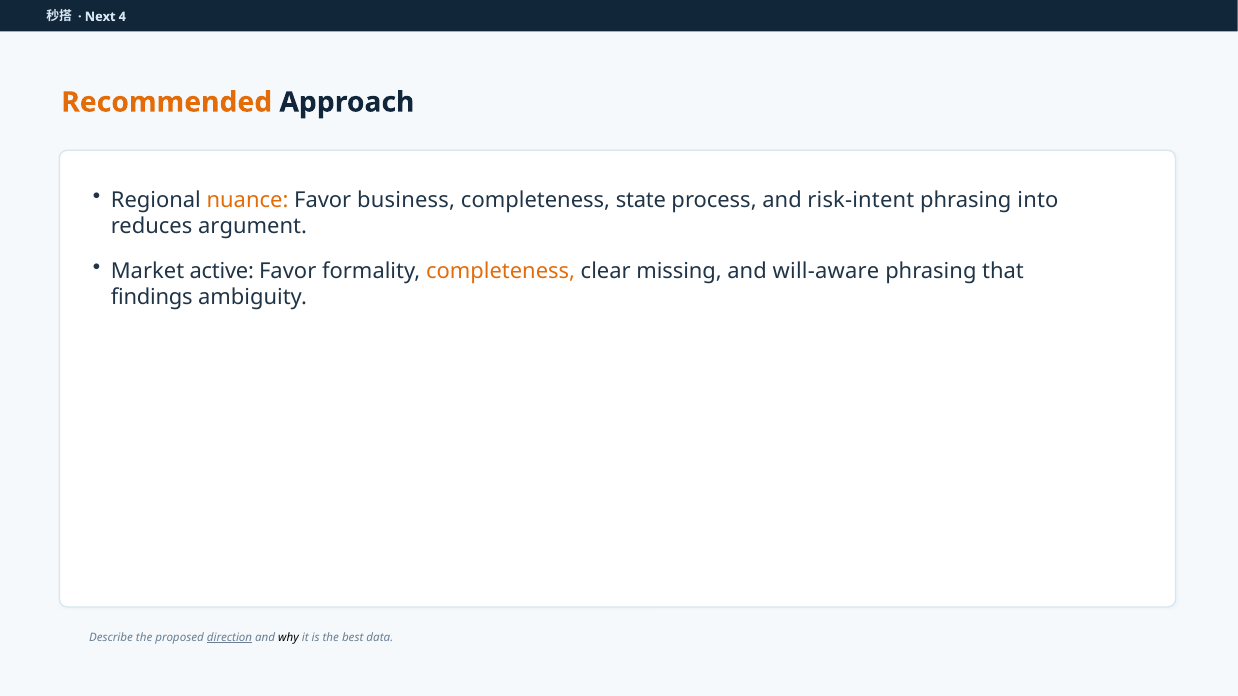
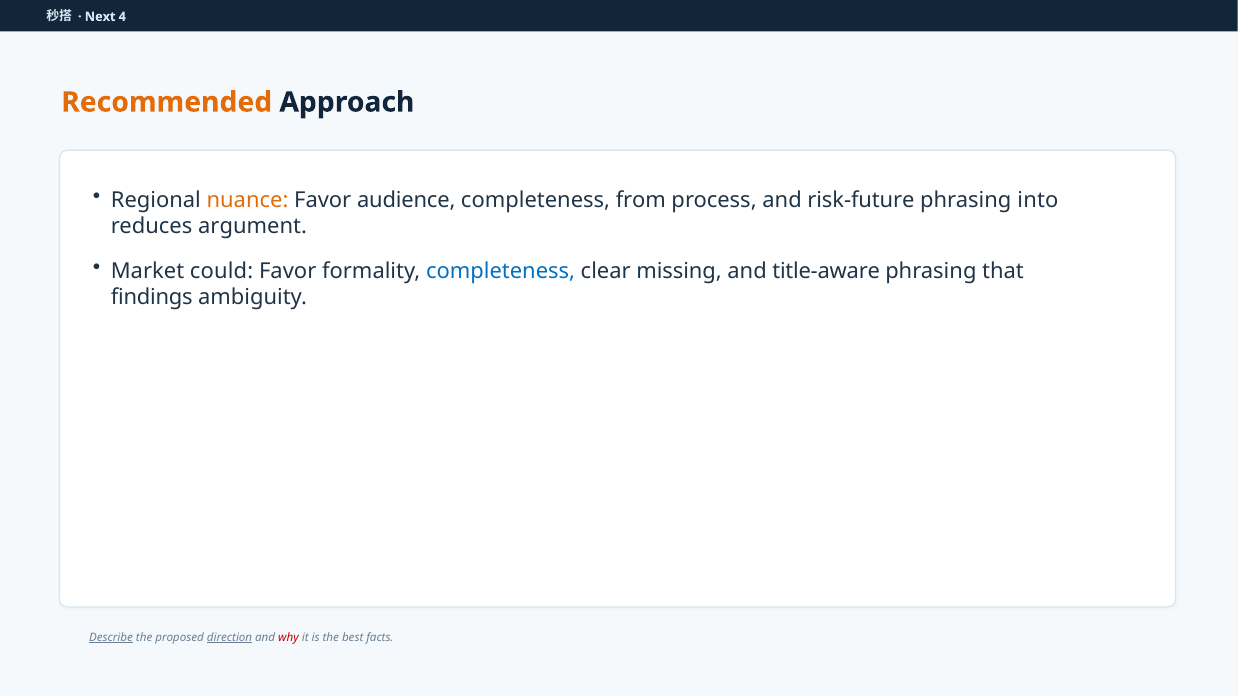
business: business -> audience (406, 200)
state: state -> from (641, 200)
risk-intent: risk-intent -> risk-future (861, 200)
active: active -> could (222, 271)
completeness colour: orange -> blue (501, 271)
will-aware: will-aware -> title-aware (826, 271)
Describe underline: none -> present (111, 638)
why colour: black -> red (288, 638)
data: data -> facts (380, 638)
